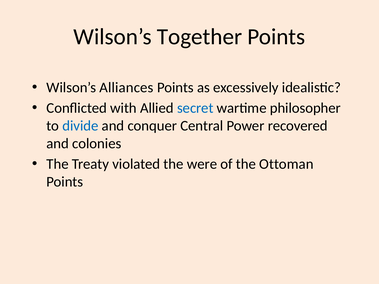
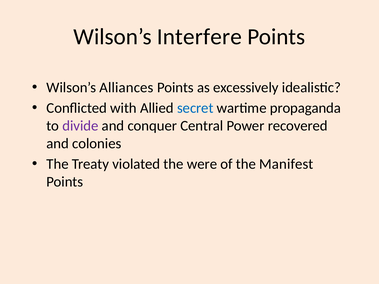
Together: Together -> Interfere (199, 37)
philosopher: philosopher -> propaganda (305, 108)
divide colour: blue -> purple (80, 126)
Ottoman: Ottoman -> Manifest (286, 164)
